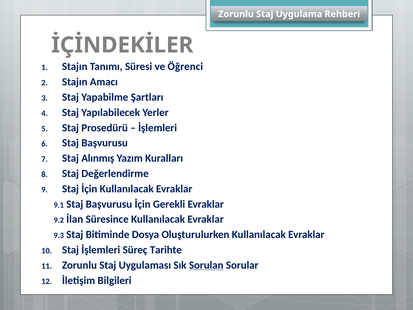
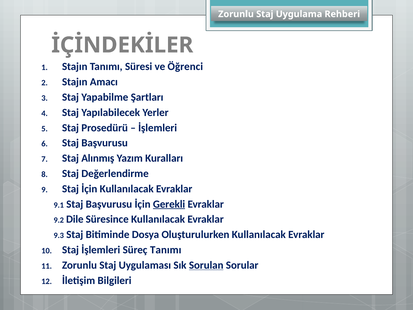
Gerekli underline: none -> present (169, 204)
İlan: İlan -> Dile (75, 219)
Süreç Tarihte: Tarihte -> Tanımı (166, 250)
